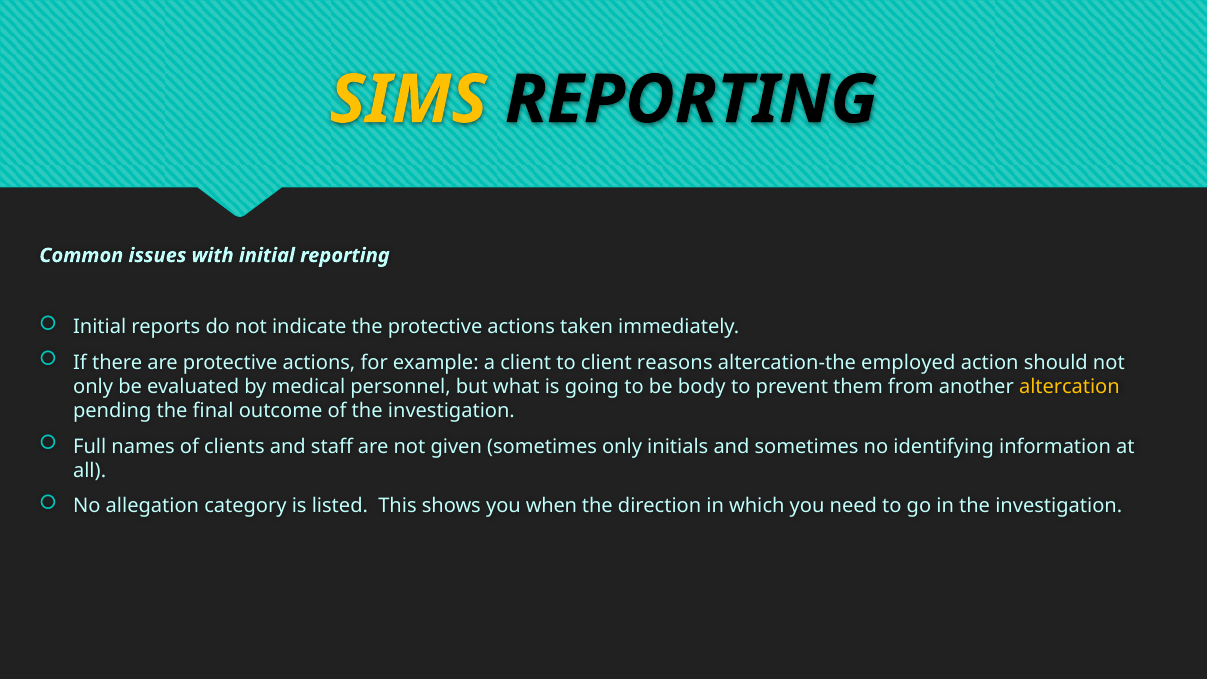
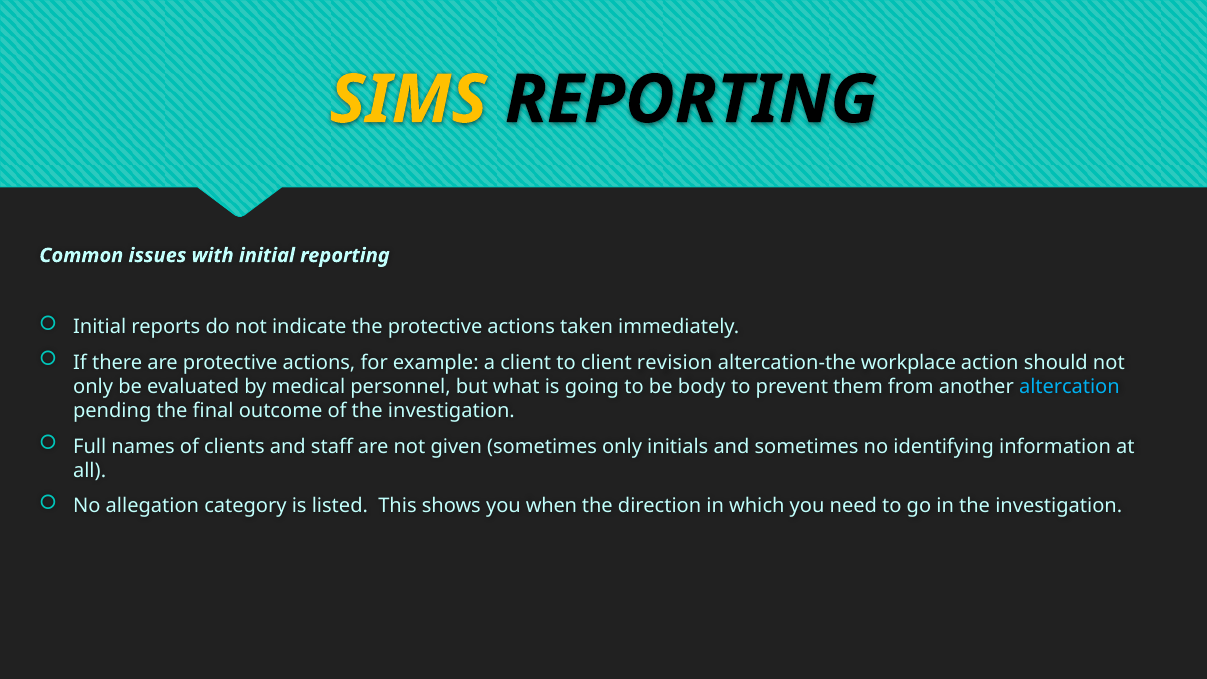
reasons: reasons -> revision (675, 362)
employed: employed -> workplace (908, 362)
altercation colour: yellow -> light blue (1069, 387)
